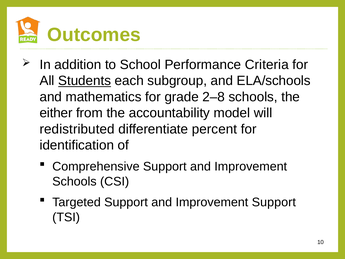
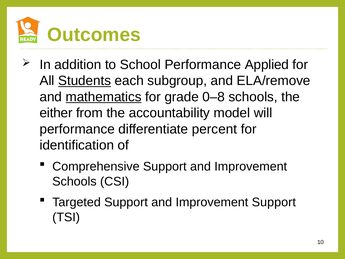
Criteria: Criteria -> Applied (267, 65)
ELA/schools: ELA/schools -> ELA/remove (274, 81)
mathematics underline: none -> present (104, 97)
2–8: 2–8 -> 0–8 (214, 97)
redistributed: redistributed -> performance (77, 129)
